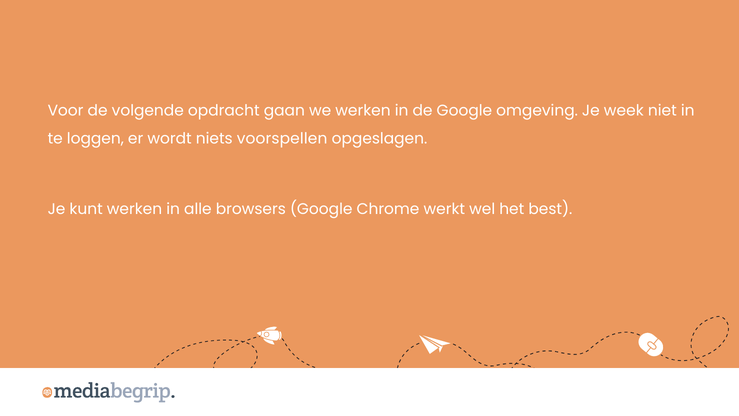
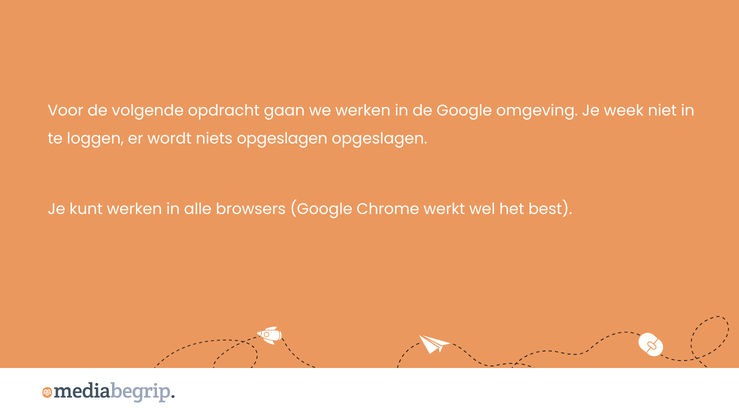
niets voorspellen: voorspellen -> opgeslagen (282, 138)
